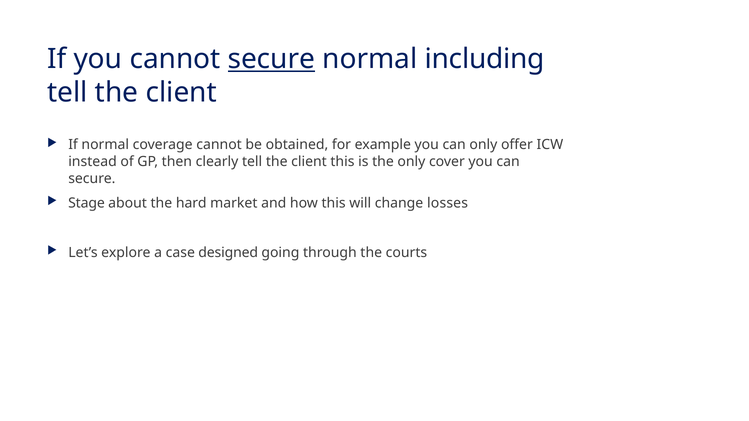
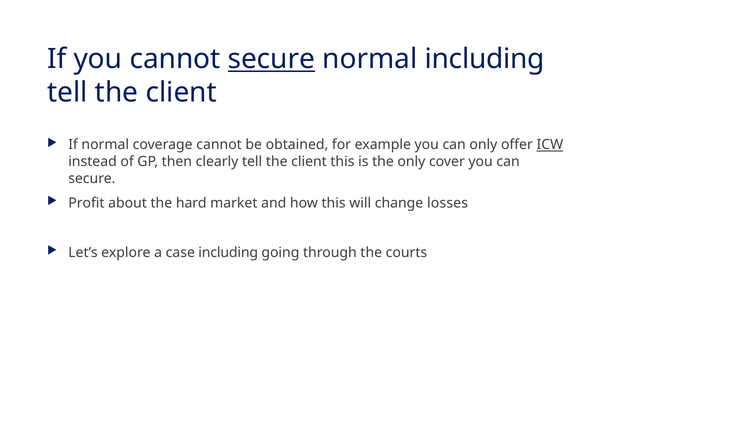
ICW underline: none -> present (550, 145)
Stage: Stage -> Profit (86, 203)
case designed: designed -> including (228, 253)
